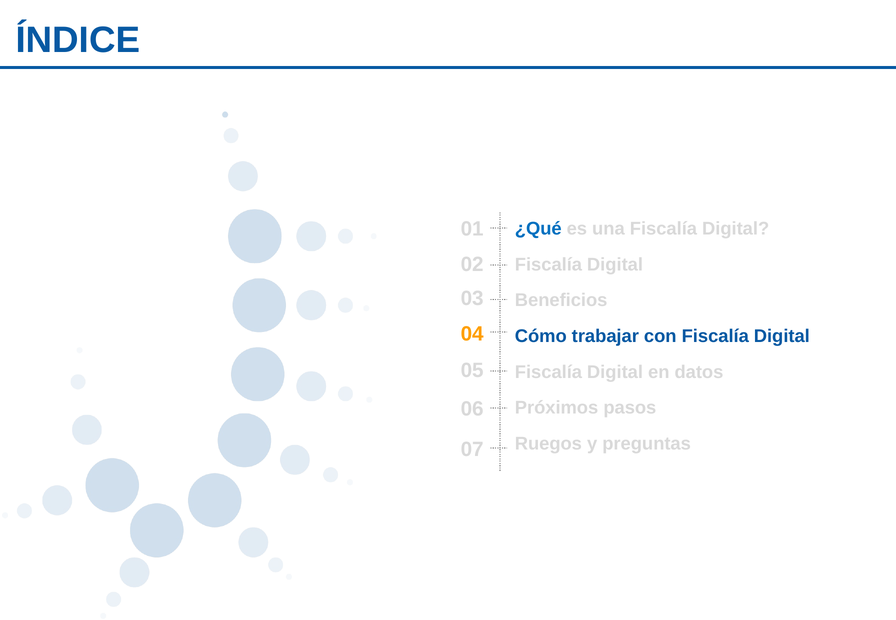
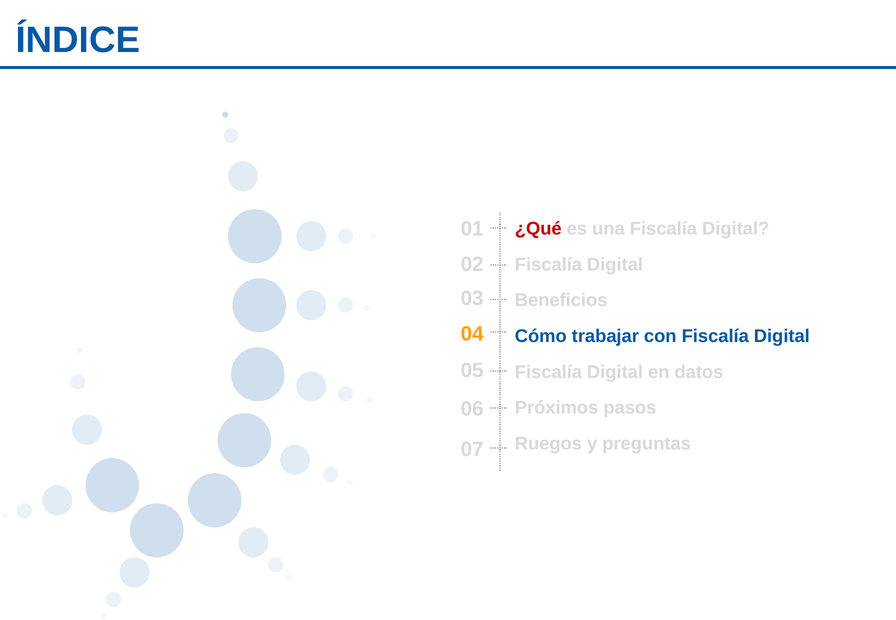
¿Qué colour: blue -> red (538, 229)
